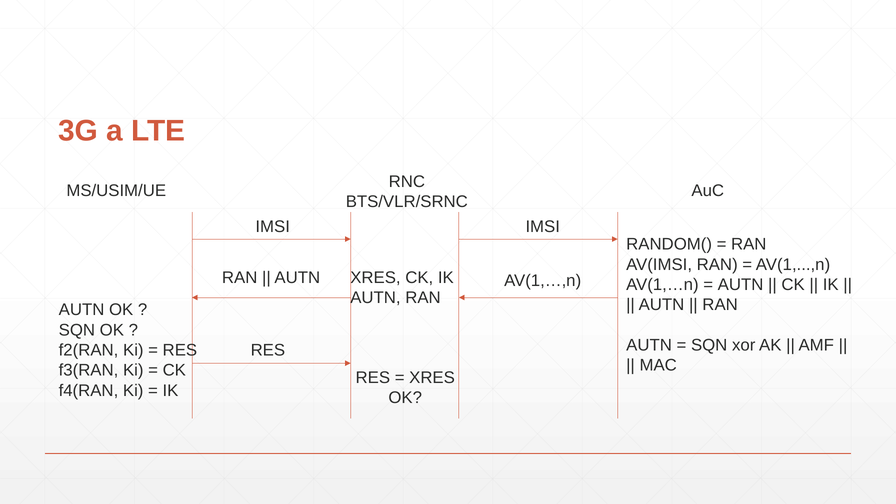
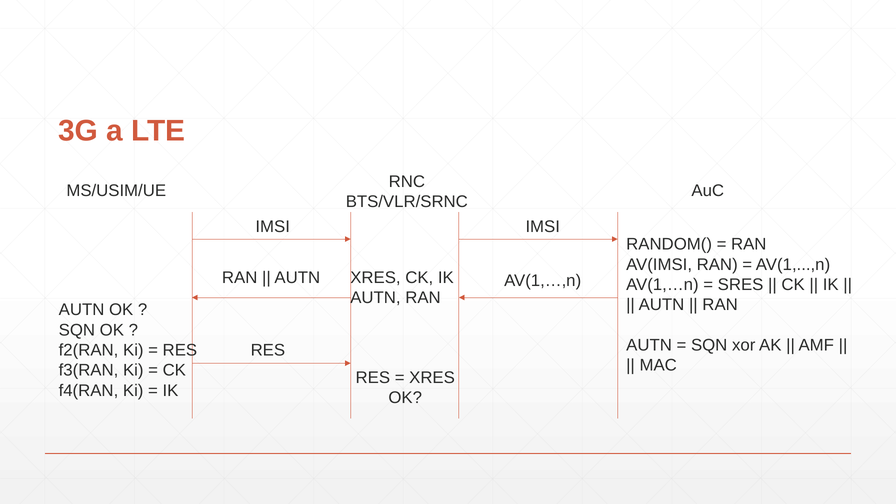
AUTN: AUTN -> SRES (741, 285)
